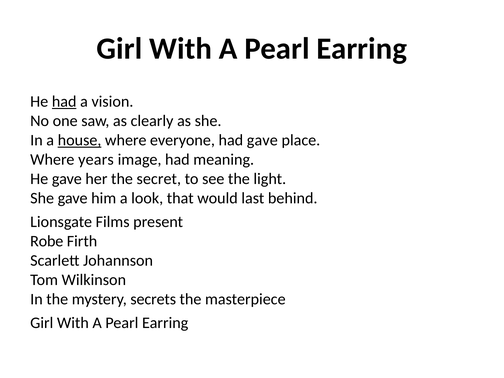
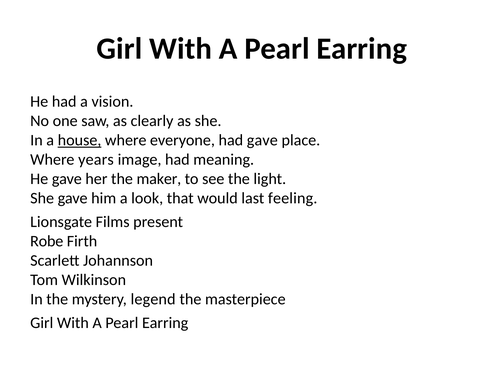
had underline: present -> none (64, 102)
secret: secret -> maker (159, 179)
behind: behind -> feeling (293, 198)
secrets: secrets -> legend (153, 299)
